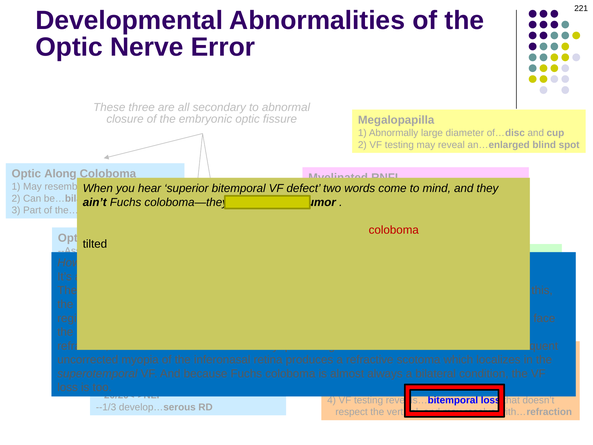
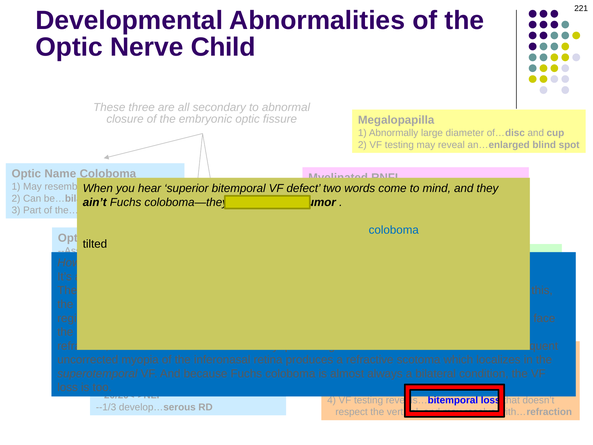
Error: Error -> Child (223, 47)
Along: Along -> Name (60, 174)
coloboma colour: red -> blue (394, 230)
